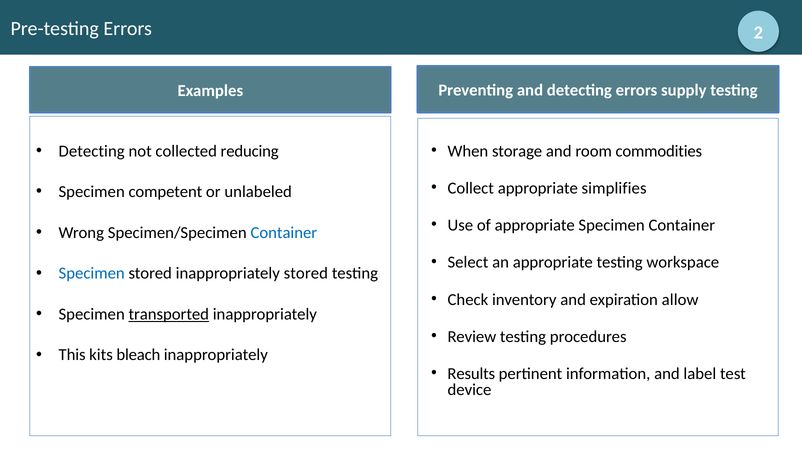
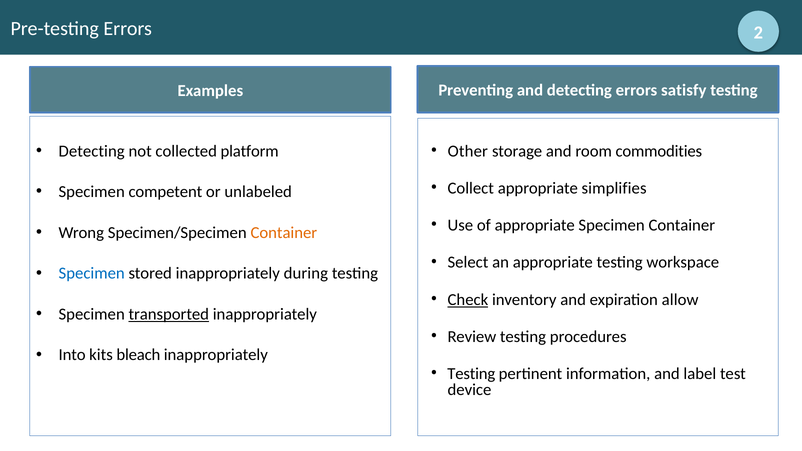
supply: supply -> satisfy (684, 90)
reducing: reducing -> platform (250, 151)
When: When -> Other (468, 151)
Container colour: blue -> orange (284, 233)
inappropriately stored: stored -> during (306, 274)
Check underline: none -> present (468, 300)
This: This -> Into (72, 355)
Results: Results -> Testing (471, 374)
